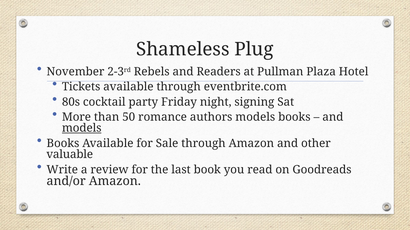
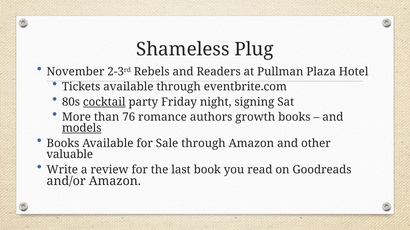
cocktail underline: none -> present (104, 102)
50: 50 -> 76 (129, 117)
authors models: models -> growth (255, 117)
